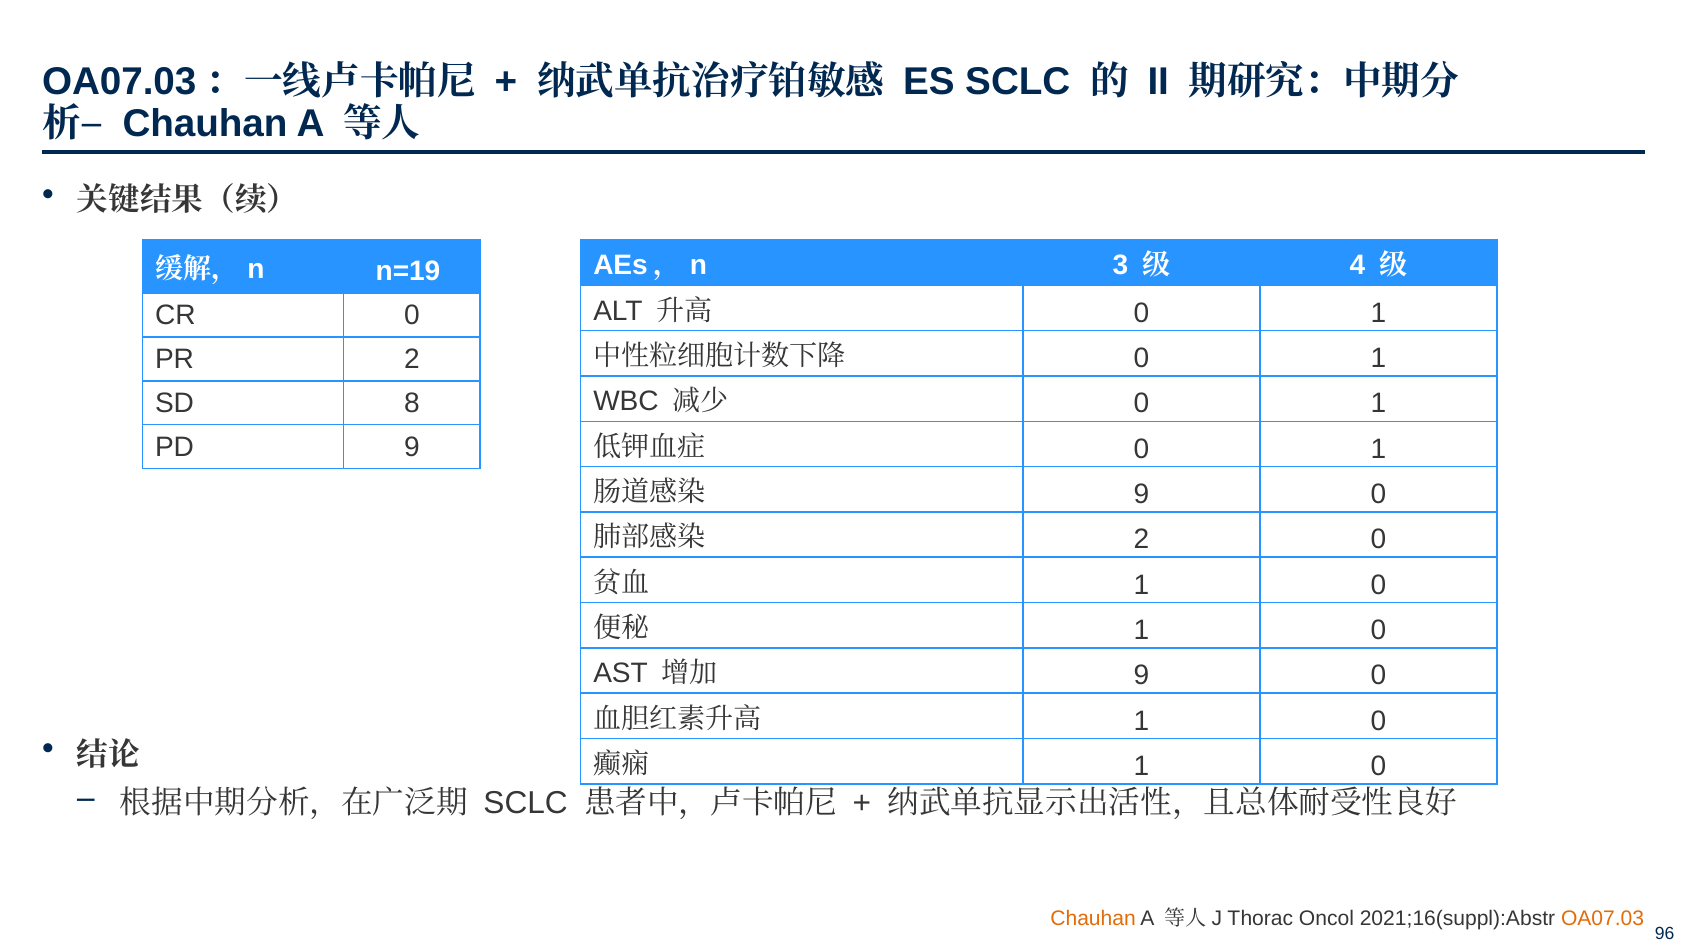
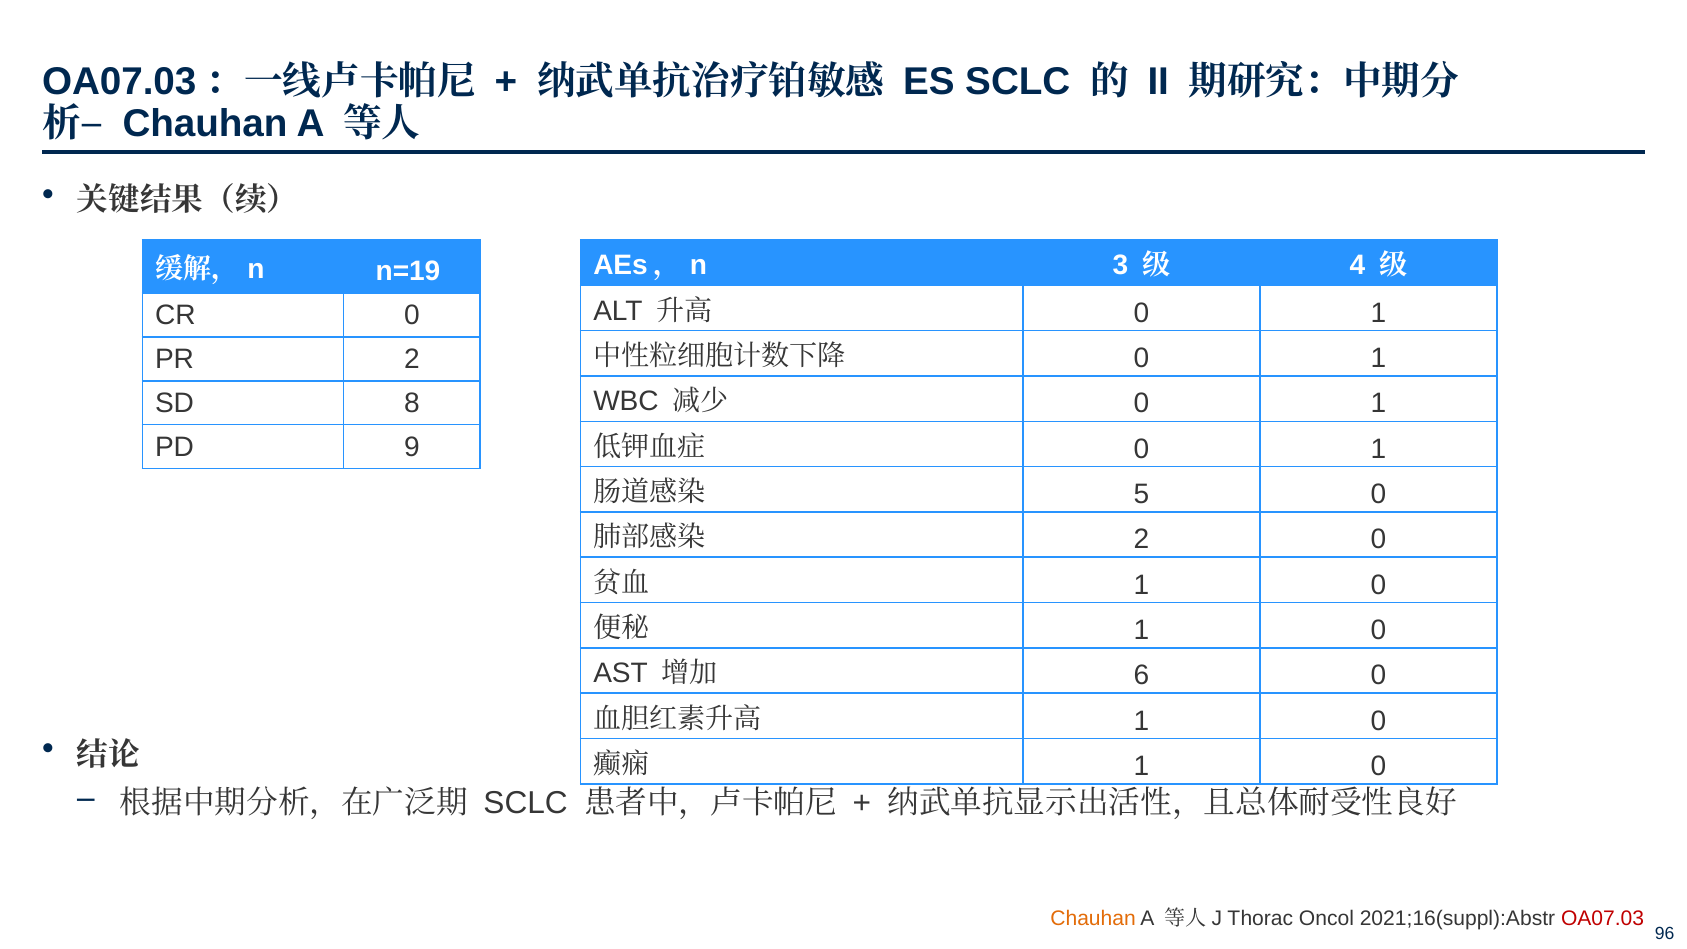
9: 9 -> 5 (1141, 494)
9: 9 -> 6 (1141, 676)
OA07.03 colour: orange -> red (1603, 919)
